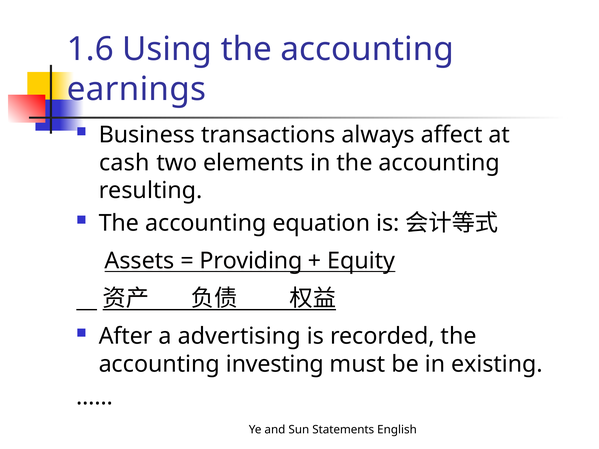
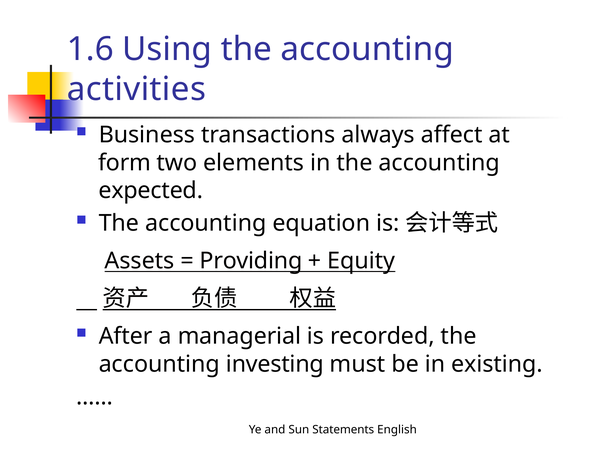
earnings: earnings -> activities (136, 89)
cash: cash -> form (125, 163)
resulting: resulting -> expected (151, 191)
advertising: advertising -> managerial (239, 336)
